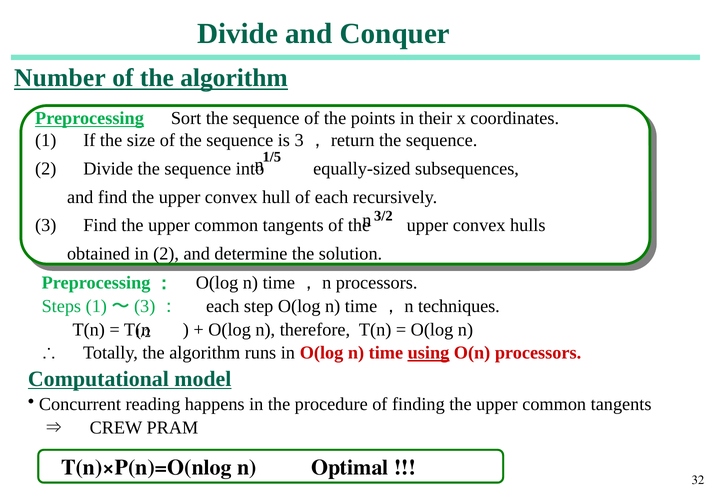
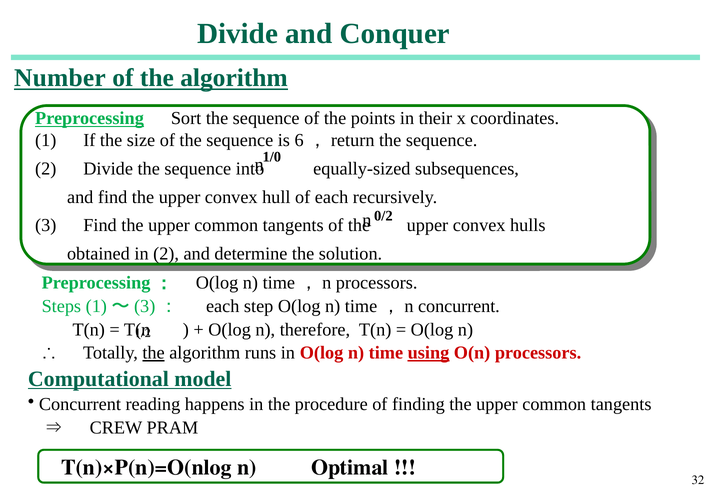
3: 3 -> 6 (299, 140)
1/5: 1/5 -> 1/0 (272, 157)
3/2: 3/2 -> 0/2 (383, 216)
time，n techniques: techniques -> concurrent (459, 306)
the underline: none -> present (154, 353)
